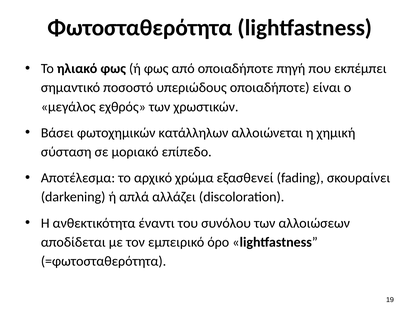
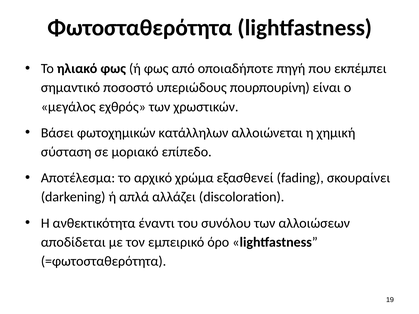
υπεριώδους οποιαδήποτε: οποιαδήποτε -> πουρπουρίνη (270, 88)
